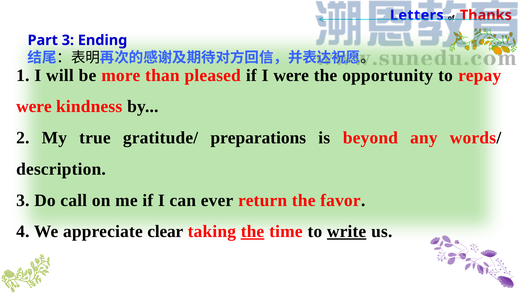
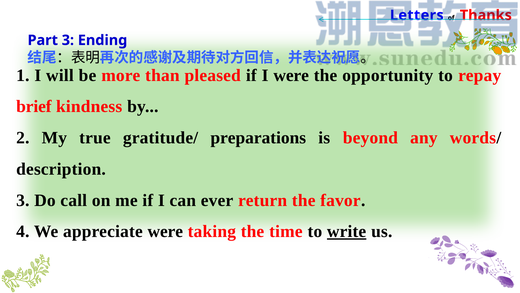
were: were -> brief (34, 106)
appreciate clear: clear -> were (165, 231)
the underline: present -> none (252, 231)
